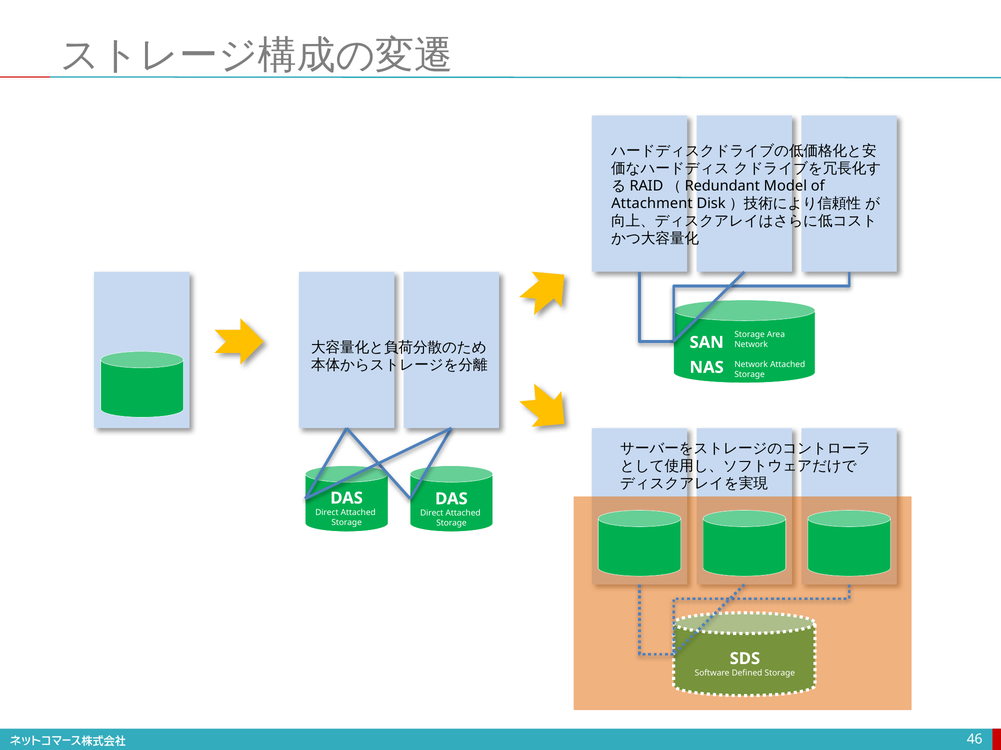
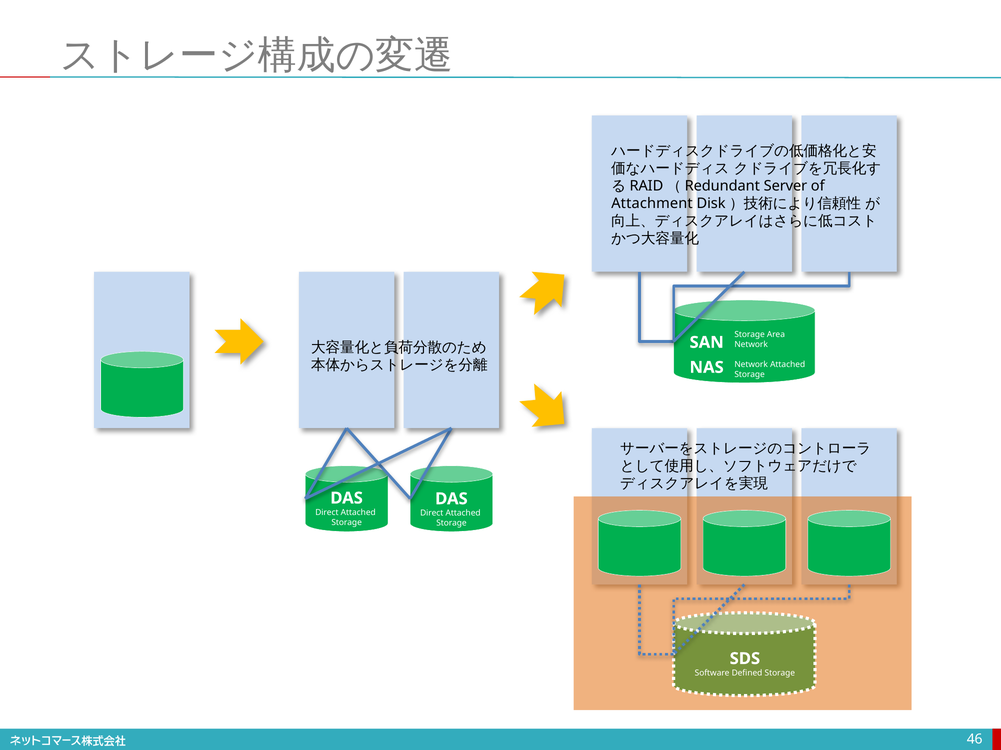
Model: Model -> Server (785, 186)
